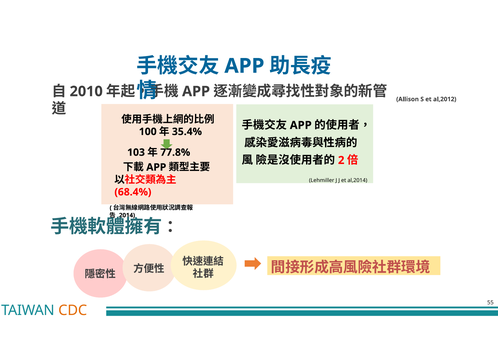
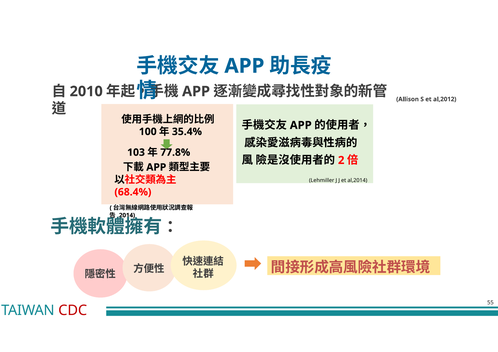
CDC colour: orange -> red (73, 311)
